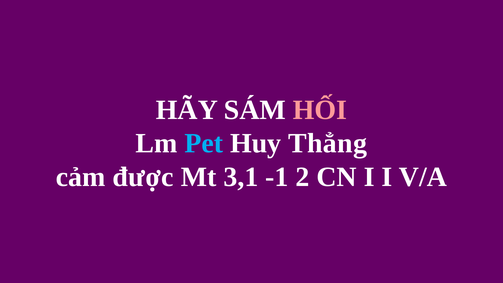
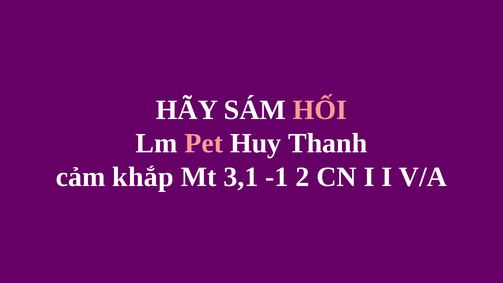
Pet colour: light blue -> pink (204, 143)
Thẳng: Thẳng -> Thanh (328, 143)
được: được -> khắp (143, 177)
